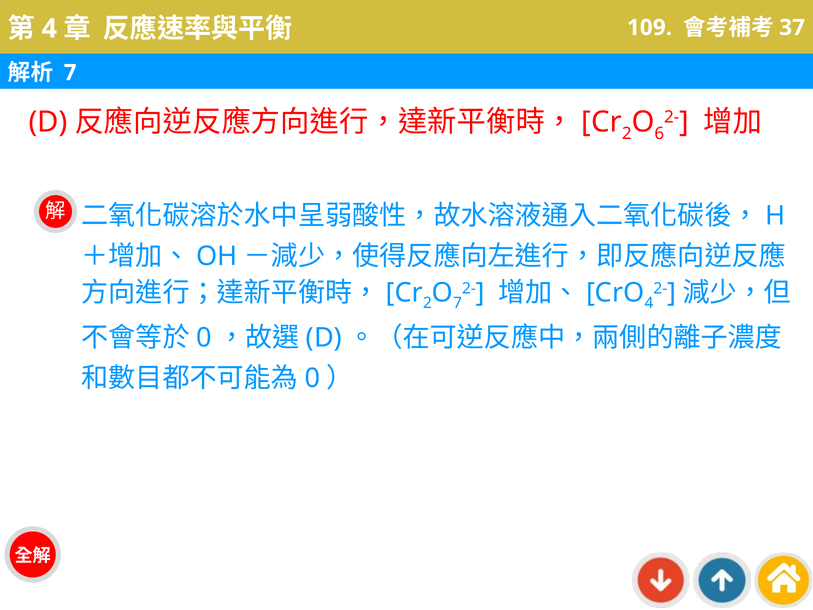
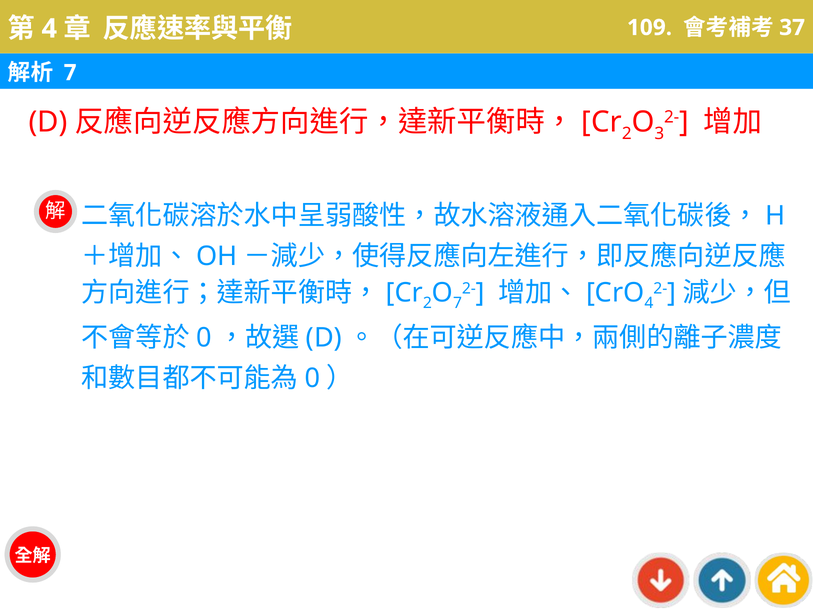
6: 6 -> 3 (659, 133)
